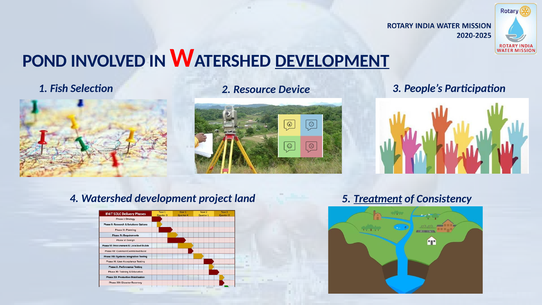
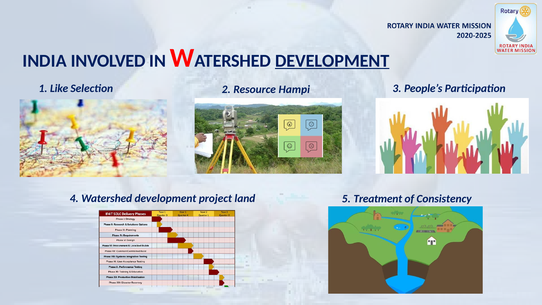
POND: POND -> INDIA (45, 61)
Fish: Fish -> Like (59, 88)
Device: Device -> Hampi (294, 89)
Treatment underline: present -> none (378, 199)
